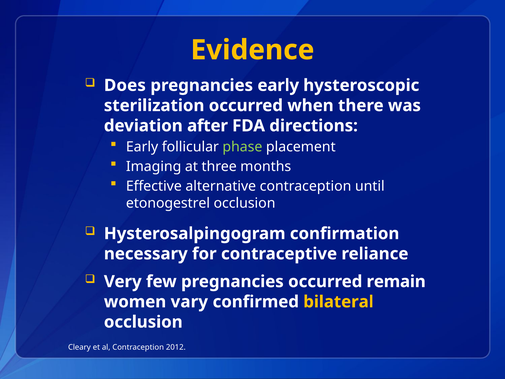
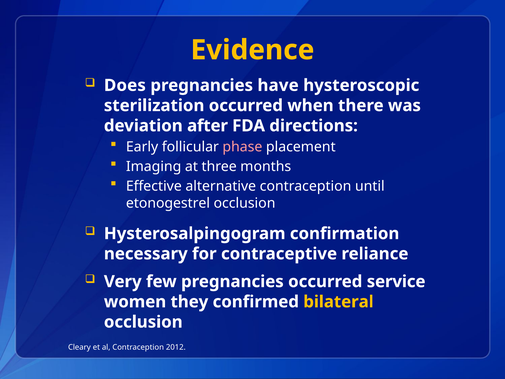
pregnancies early: early -> have (278, 85)
phase colour: light green -> pink (242, 147)
remain: remain -> service (396, 281)
vary: vary -> they (189, 302)
